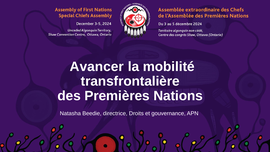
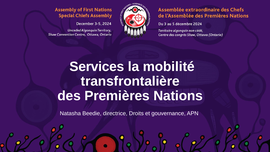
Avancer: Avancer -> Services (97, 67)
